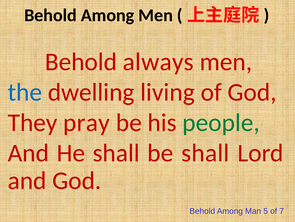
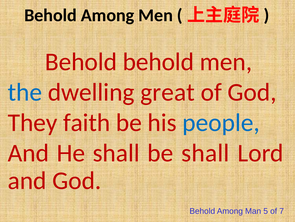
Behold always: always -> behold (158, 62)
living: living -> great (168, 92)
pray: pray -> faith (87, 122)
people colour: green -> blue (221, 122)
